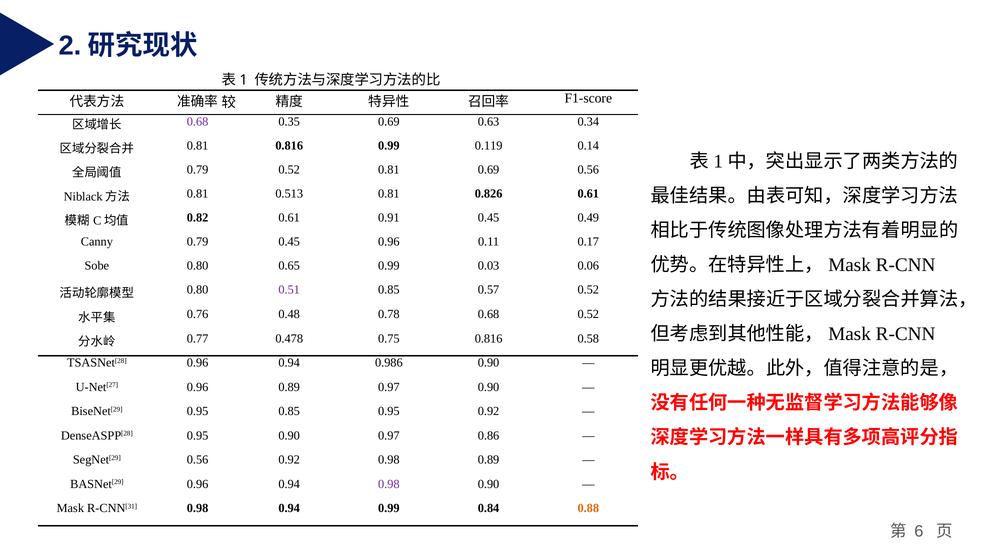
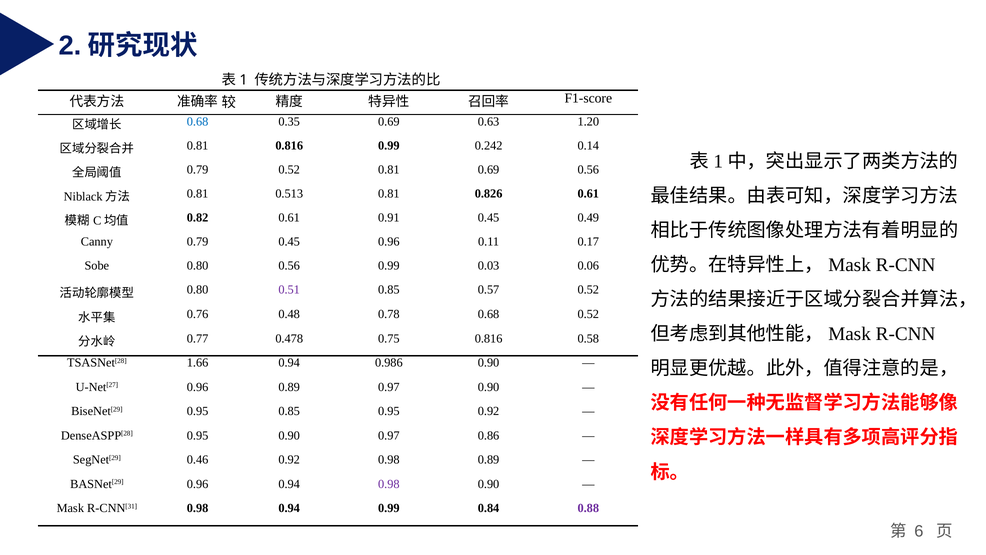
0.68 colour: purple -> blue (198, 122)
0.34: 0.34 -> 1.20 (588, 122)
0.119: 0.119 -> 0.242 (489, 145)
0.80 0.65: 0.65 -> 0.56 (289, 266)
TSASNet[28 0.96: 0.96 -> 1.66 (198, 362)
SegNet[29 0.56: 0.56 -> 0.46 (198, 460)
0.88 colour: orange -> purple (588, 508)
